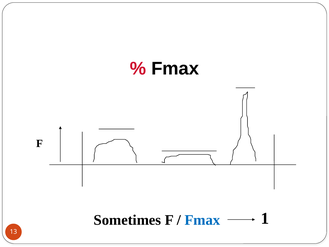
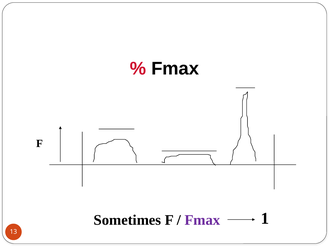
Fmax colour: blue -> purple (202, 220)
